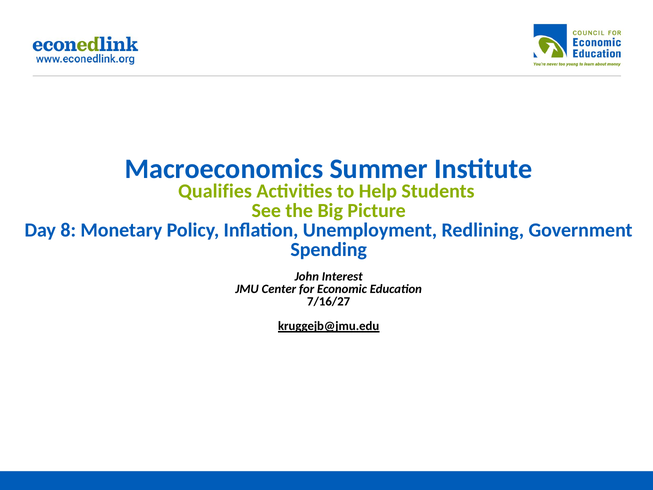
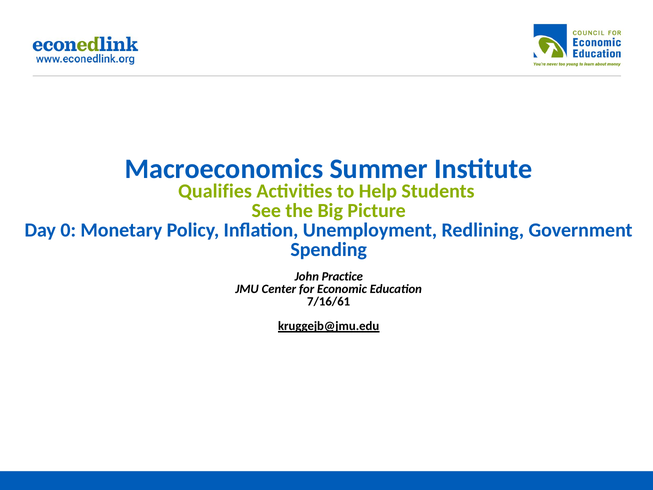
8: 8 -> 0 (68, 230)
Interest: Interest -> Practice (342, 277)
7/16/27: 7/16/27 -> 7/16/61 (329, 301)
